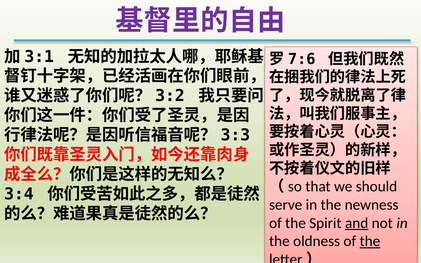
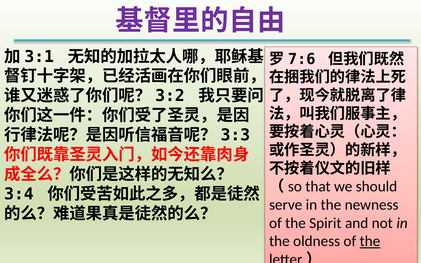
and underline: present -> none (357, 223)
